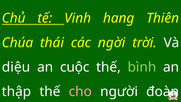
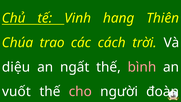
thái: thái -> trao (52, 43)
ngời: ngời -> cách (112, 43)
cuộc: cuộc -> ngất (75, 67)
bình colour: light green -> pink (142, 67)
thập: thập -> vuốt (16, 91)
